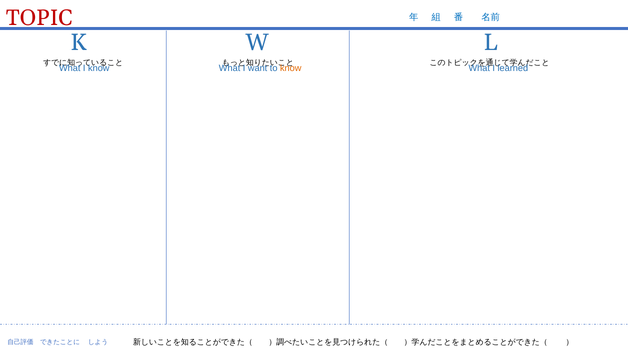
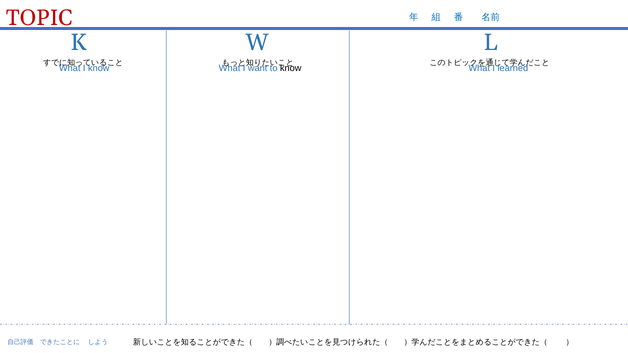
know colour: orange -> black (291, 68)
